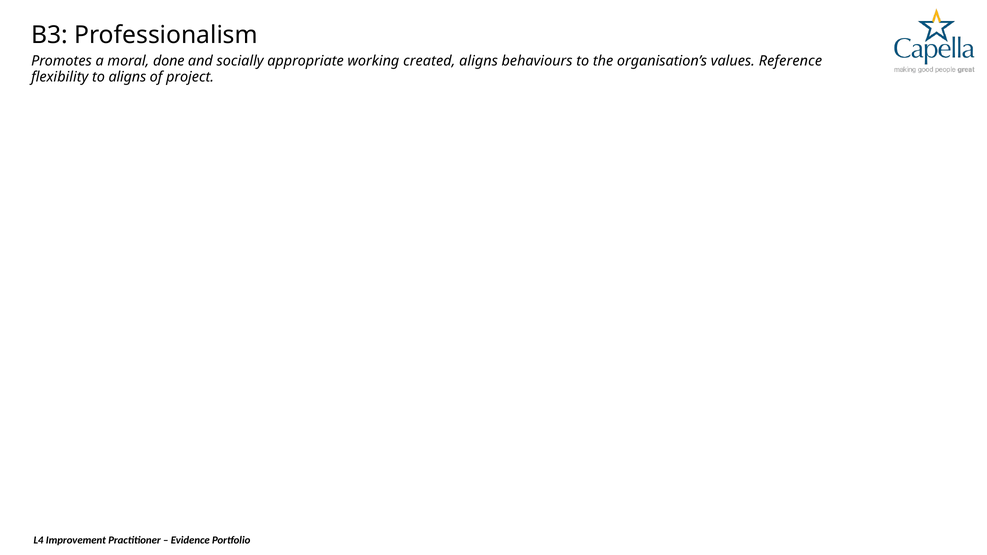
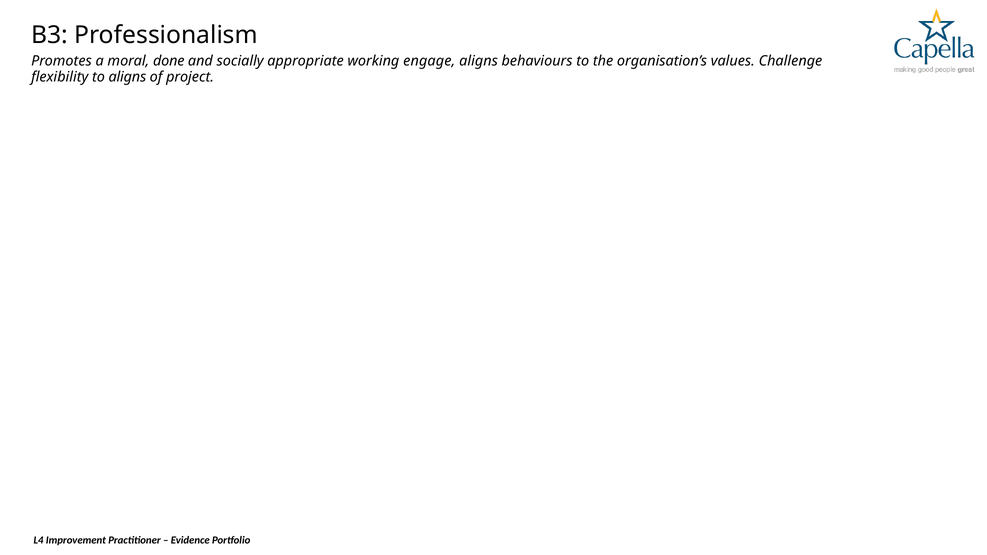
created: created -> engage (429, 61)
Reference: Reference -> Challenge (790, 61)
